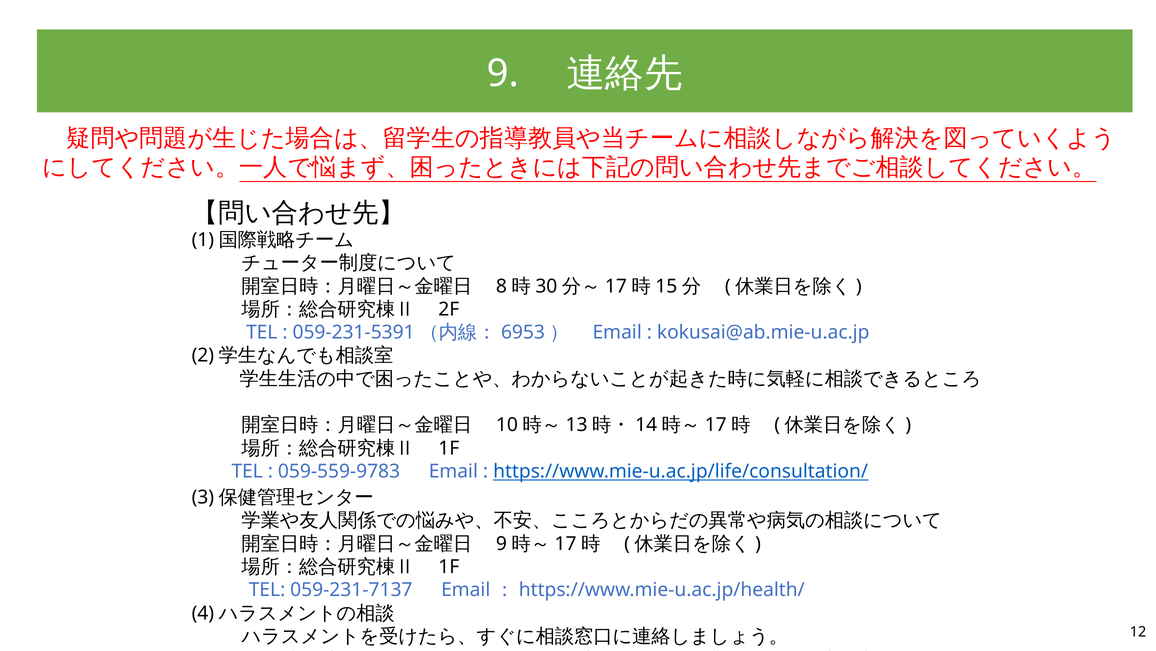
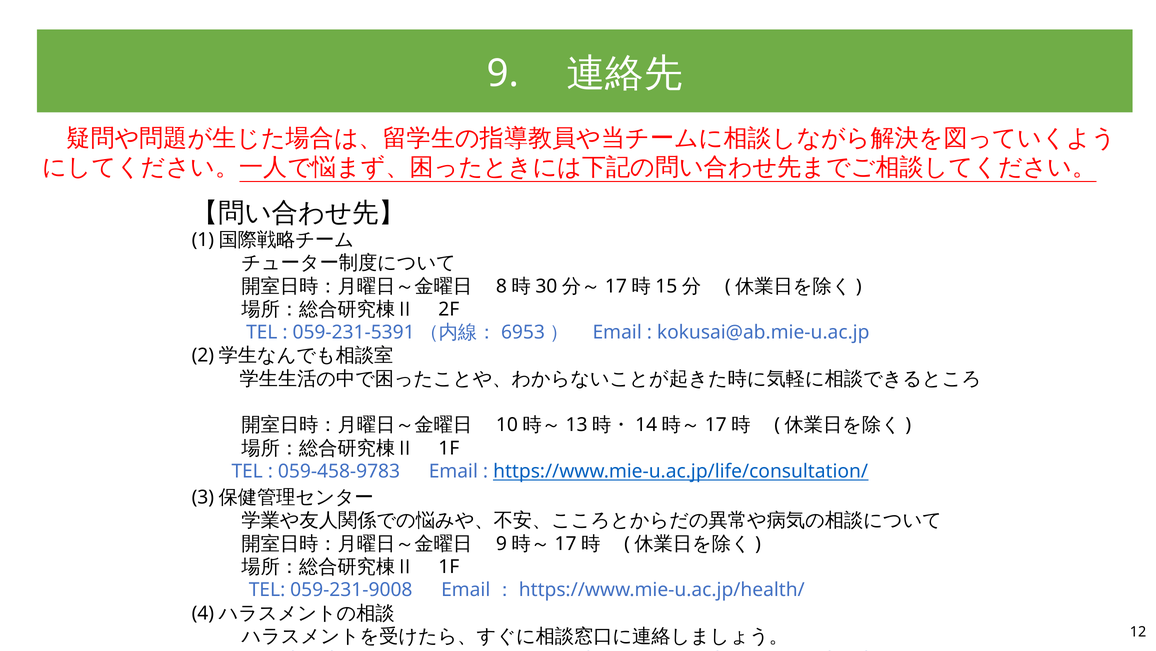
059-559-9783: 059-559-9783 -> 059-458-9783 (339, 471)
059-231-7137: 059-231-7137 -> 059-231-9008 (351, 589)
